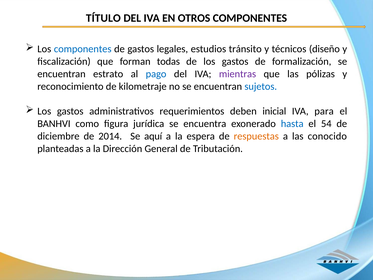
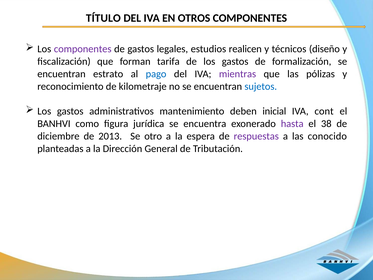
componentes colour: blue -> purple (83, 49)
tránsito: tránsito -> realicen (245, 49)
todas: todas -> tarifa (168, 61)
requerimientos: requerimientos -> mantenimiento (192, 111)
para: para -> cont (324, 111)
hasta colour: blue -> purple (292, 124)
54: 54 -> 38 (326, 124)
2014: 2014 -> 2013 (110, 136)
aquí: aquí -> otro (153, 136)
respuestas colour: orange -> purple (256, 136)
